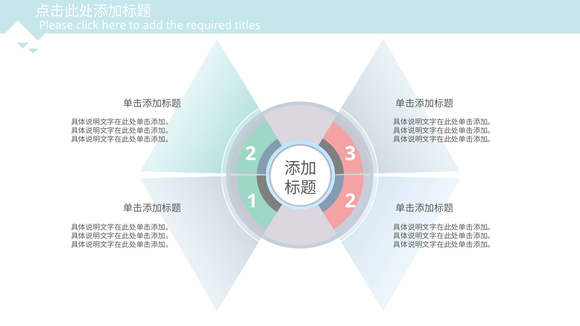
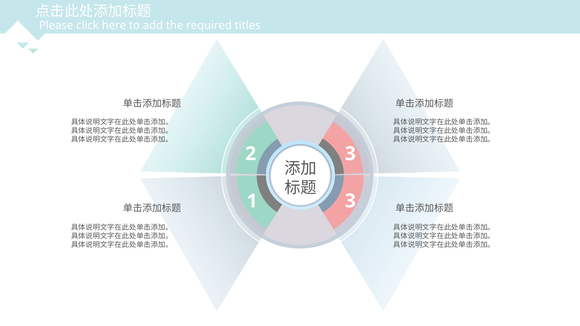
1 2: 2 -> 3 (350, 201)
